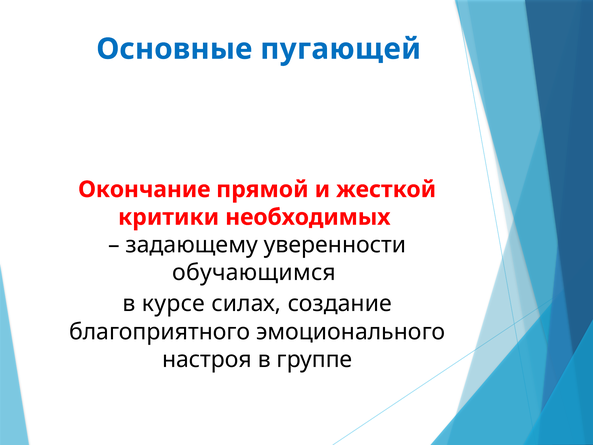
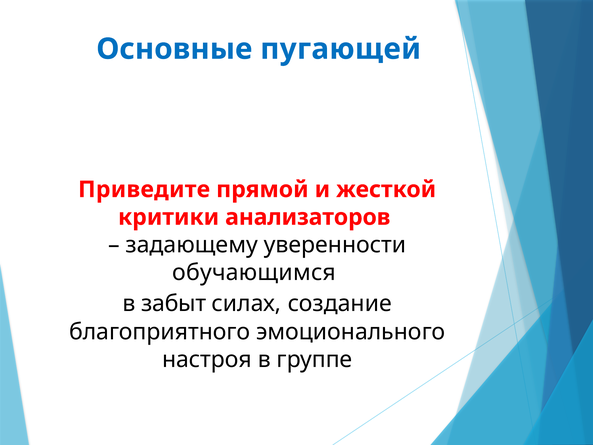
Окончание: Окончание -> Приведите (144, 189)
необходимых: необходимых -> анализаторов (308, 217)
курсе: курсе -> забыт (174, 303)
